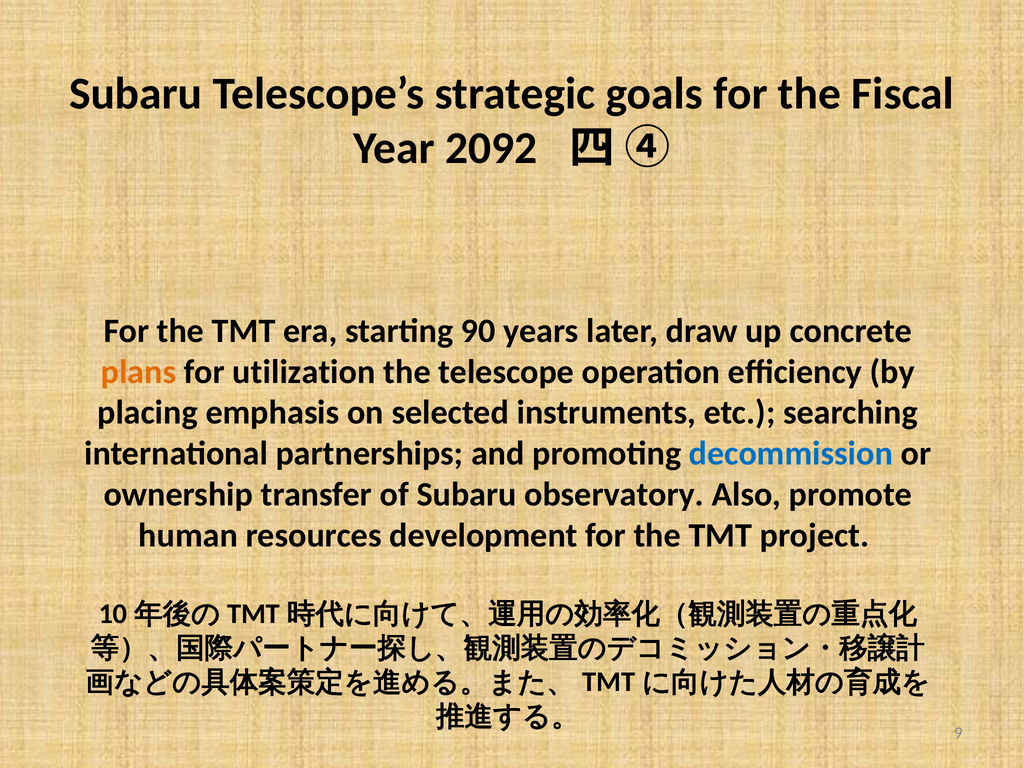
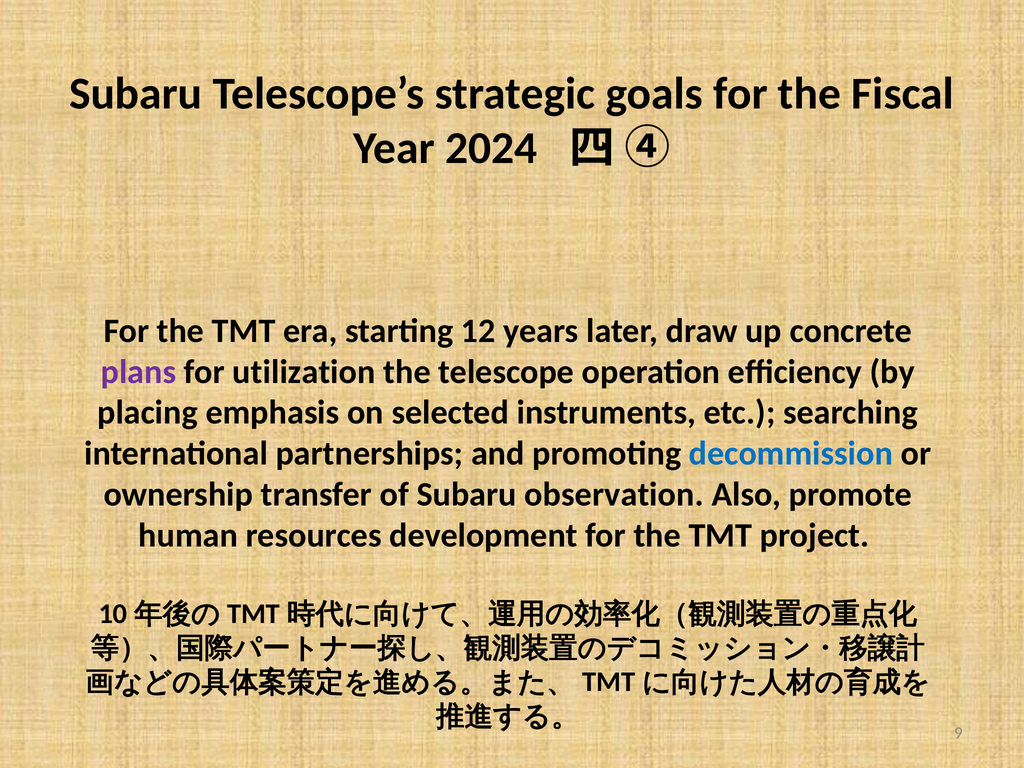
2092: 2092 -> 2024 (491, 148)
90: 90 -> 12 (478, 331)
plans colour: orange -> purple (138, 372)
observatory: observatory -> observation (614, 495)
